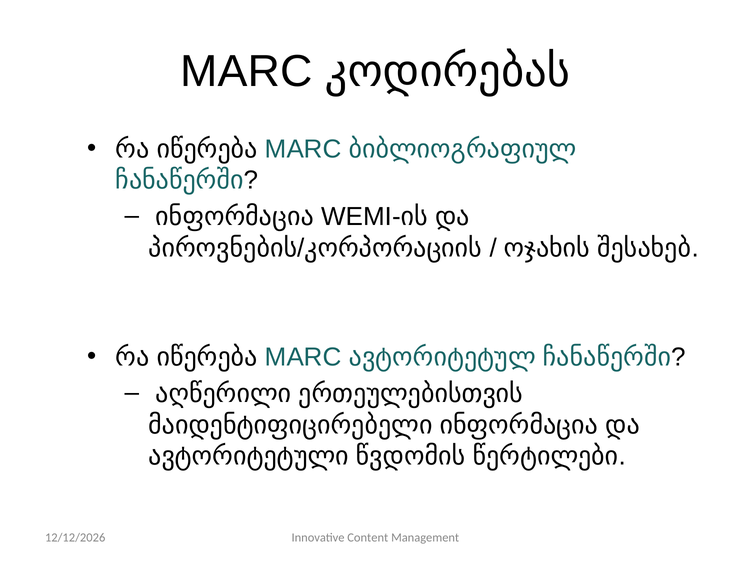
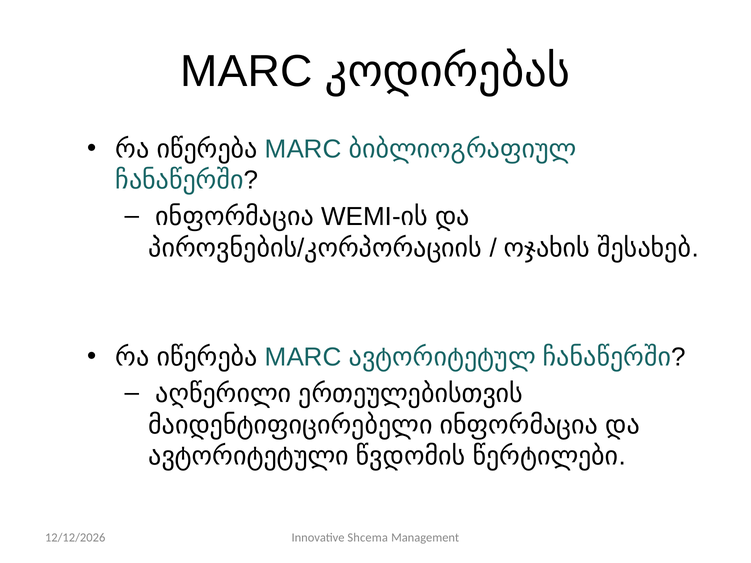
Content: Content -> Shcema (368, 538)
